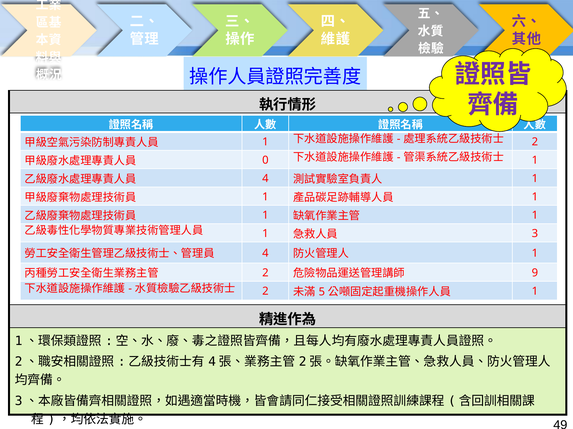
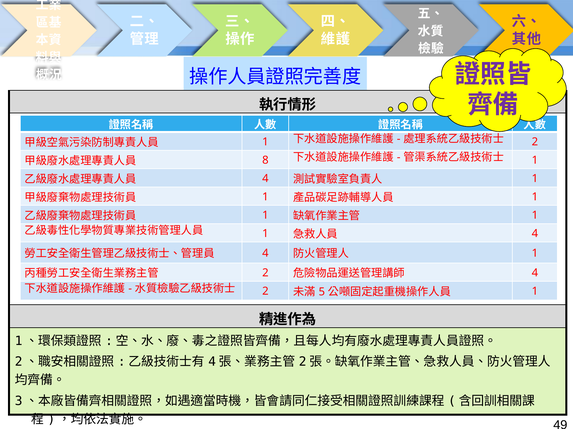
0: 0 -> 8 (265, 160)
3: 3 -> 4 (535, 234)
9: 9 -> 4 (535, 273)
